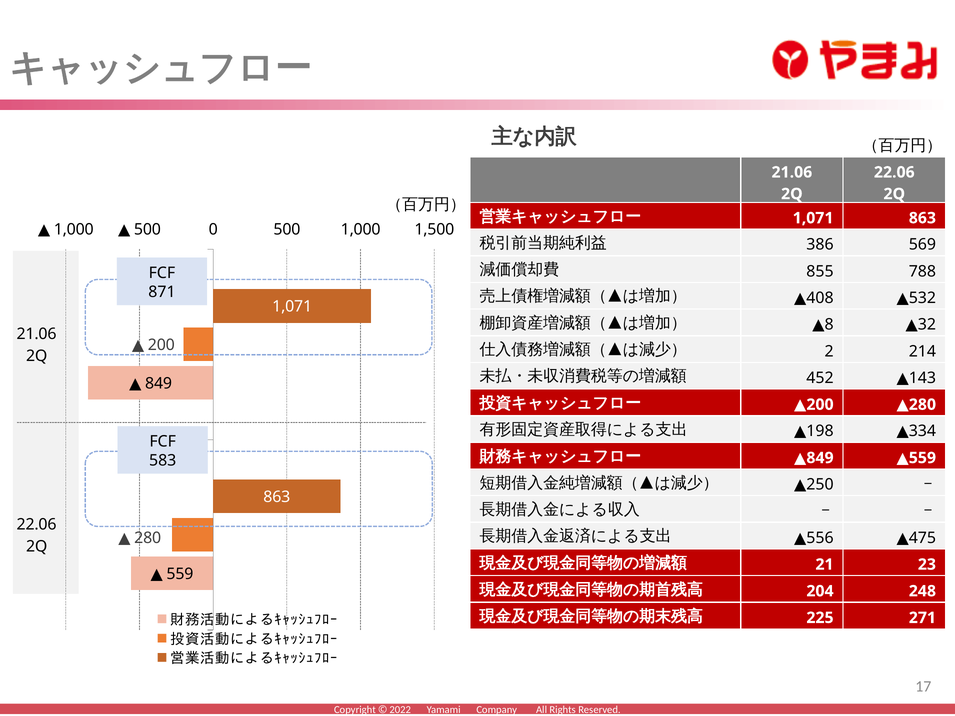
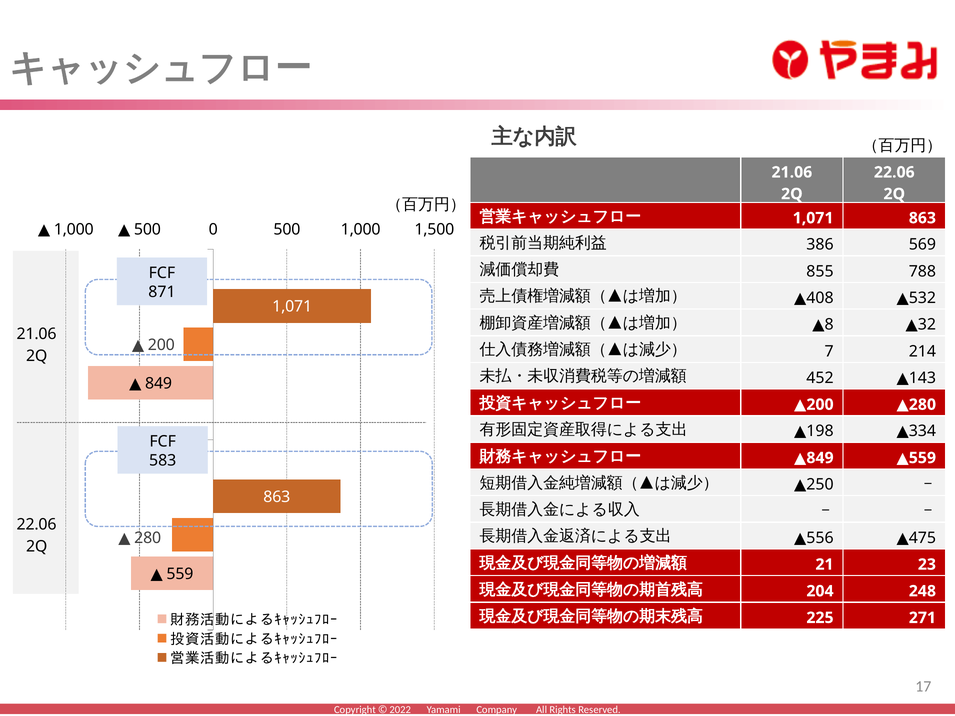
2: 2 -> 7 (829, 351)
